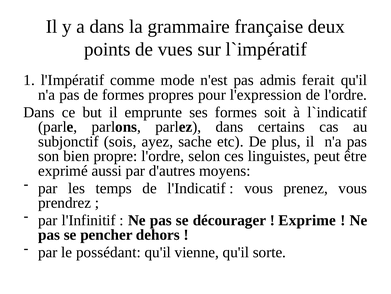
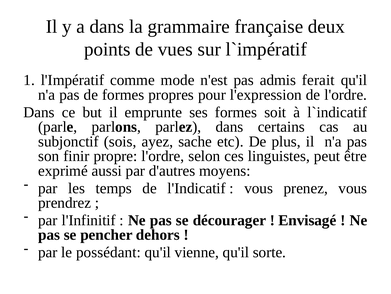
bien: bien -> finir (76, 156)
Exprime: Exprime -> Envisagé (307, 220)
